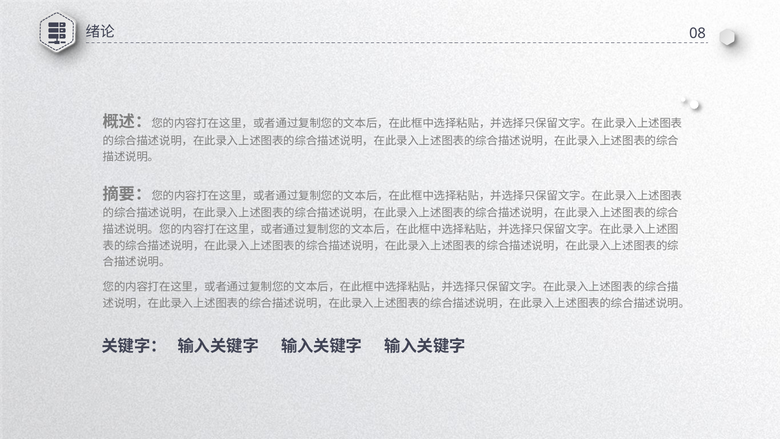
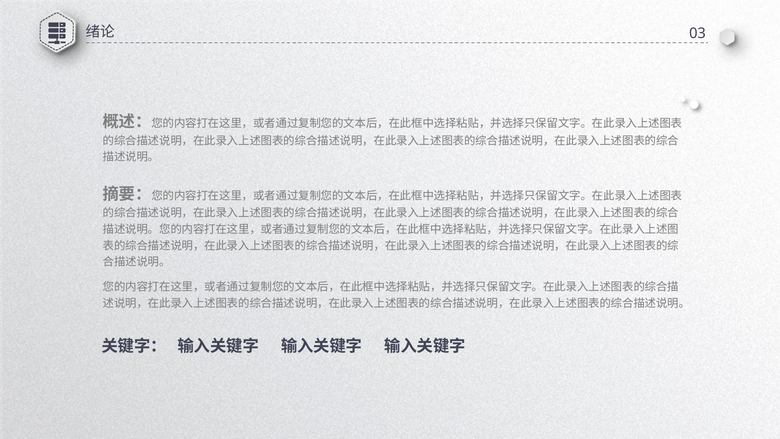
08: 08 -> 03 (697, 33)
